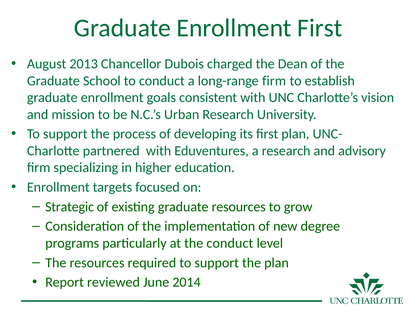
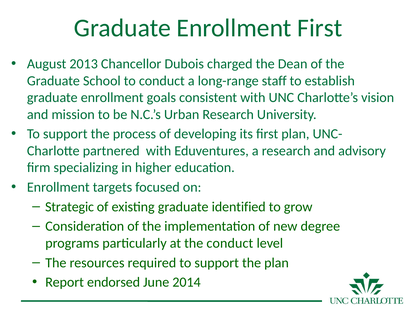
long-range firm: firm -> staff (274, 81)
graduate resources: resources -> identified (239, 207)
reviewed: reviewed -> endorsed (114, 282)
